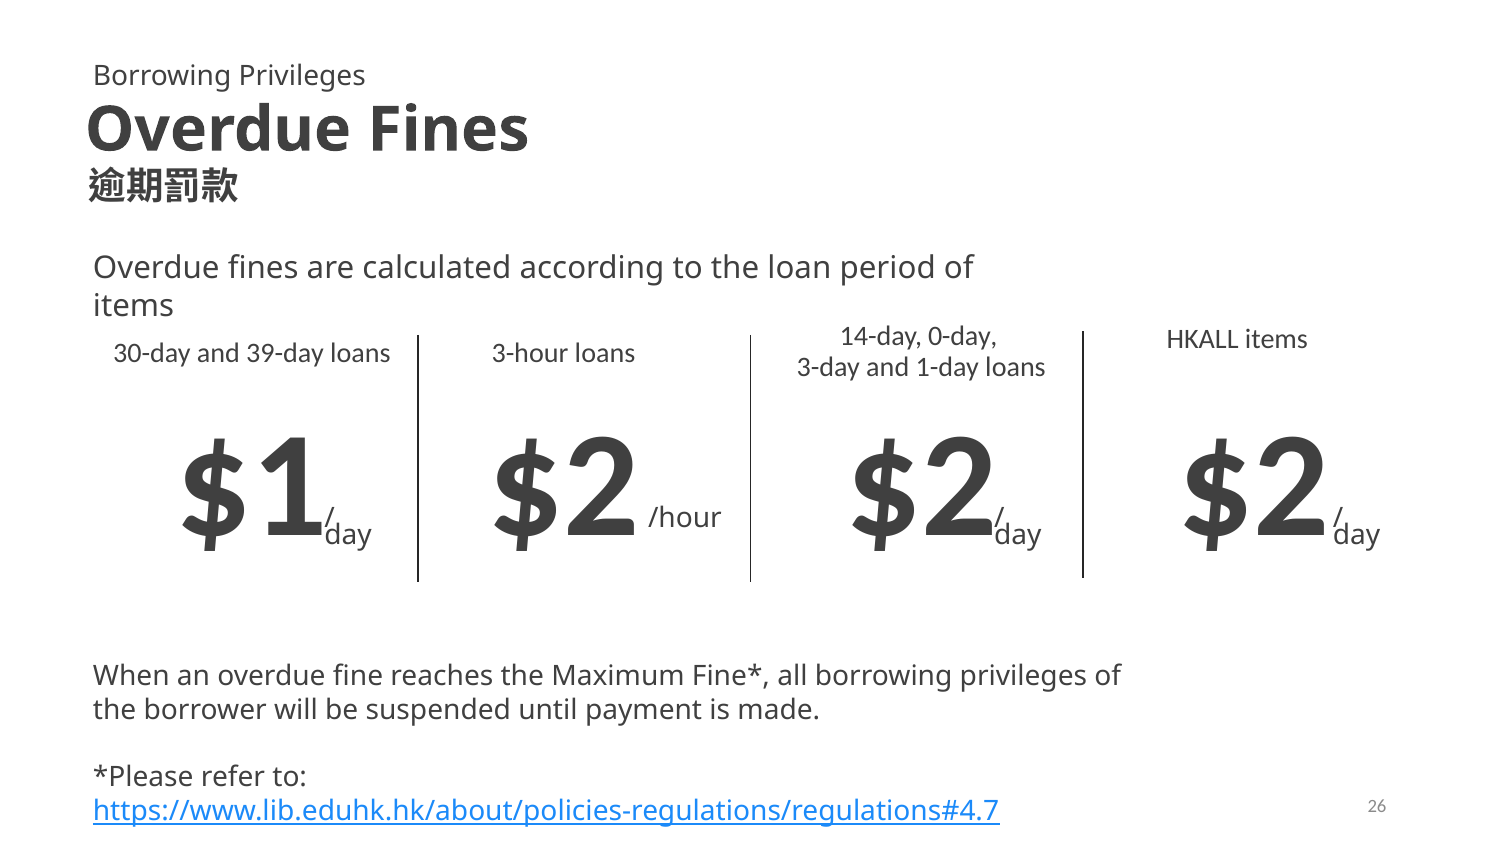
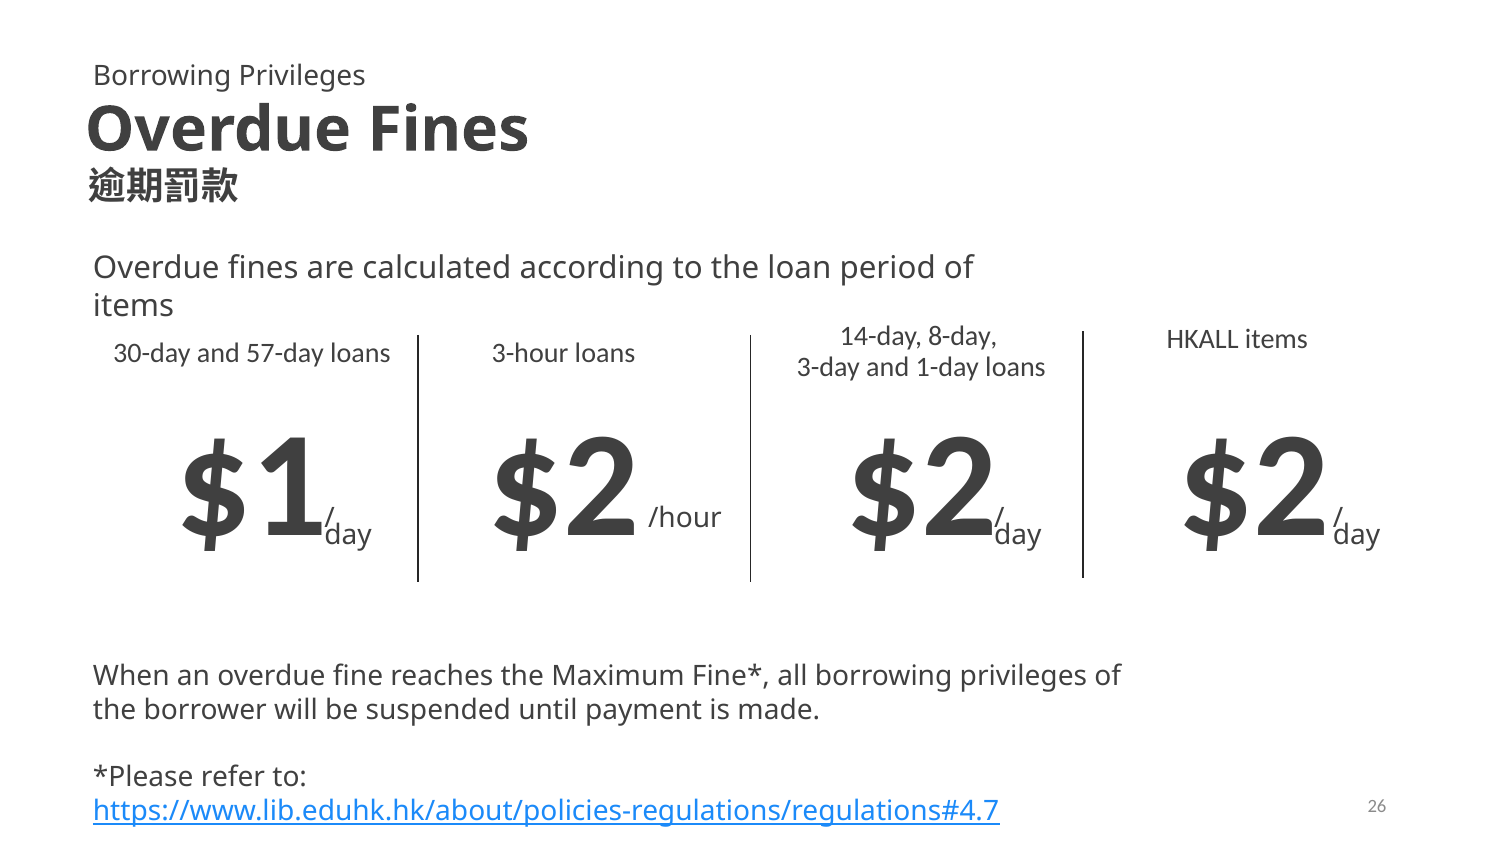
0-day: 0-day -> 8-day (963, 336)
39-day: 39-day -> 57-day (285, 353)
